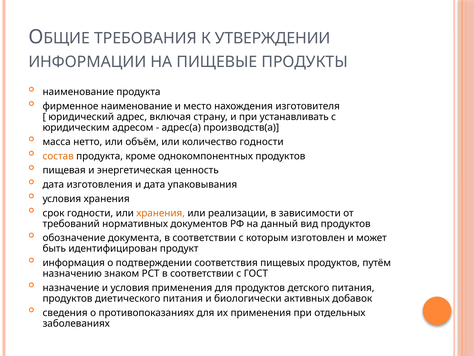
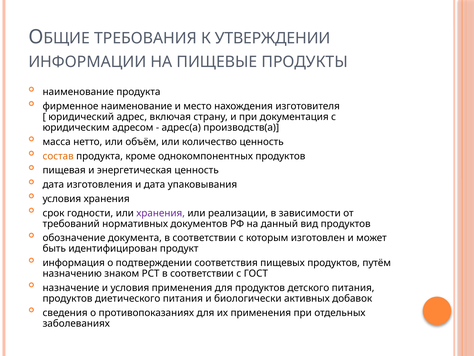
устанавливать: устанавливать -> документация (294, 117)
количество годности: годности -> ценность (262, 142)
хранения colour: orange -> purple (161, 213)
